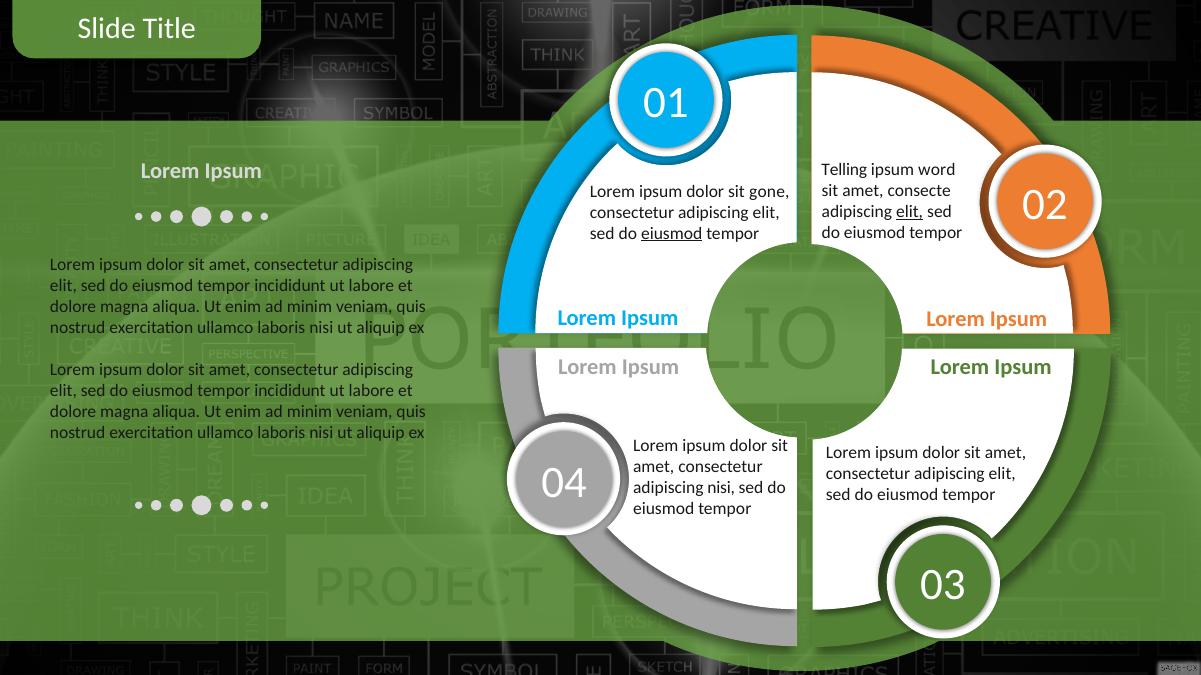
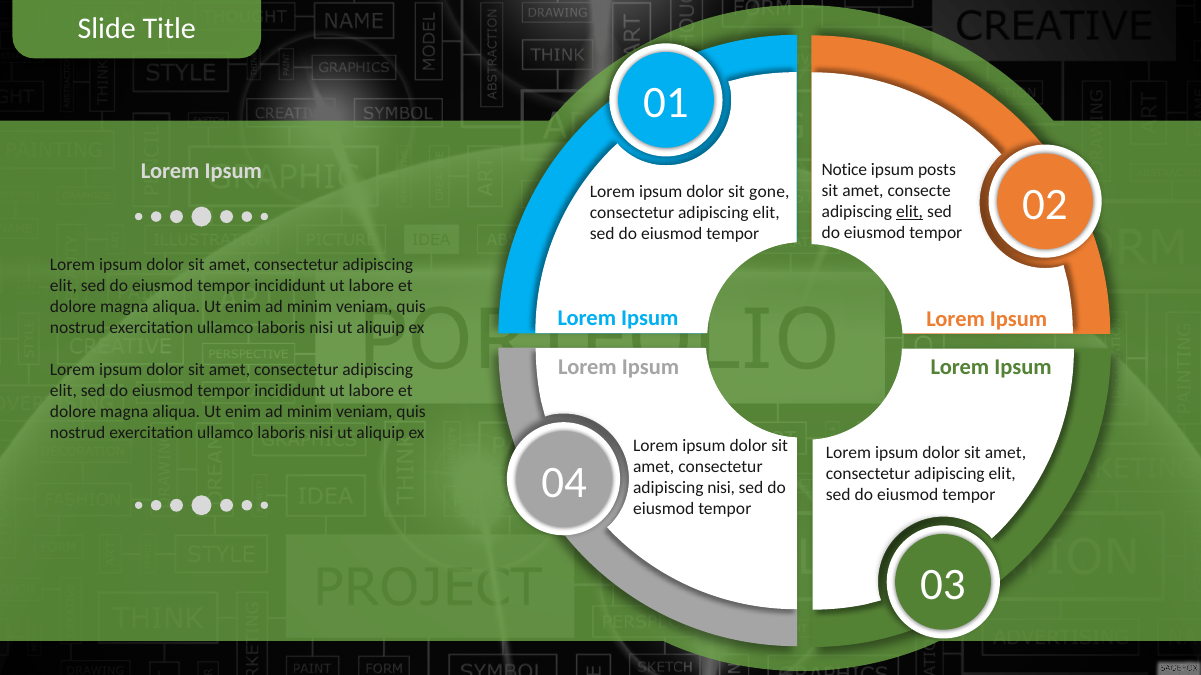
Telling: Telling -> Notice (844, 170)
word: word -> posts (937, 170)
eiusmod underline: present -> none (672, 234)
